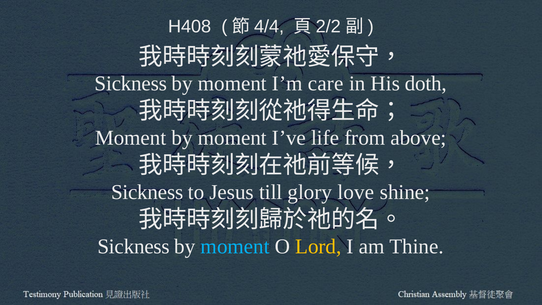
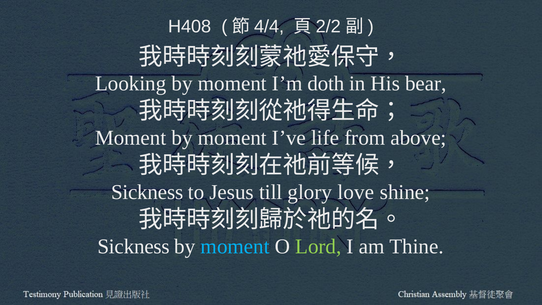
Sickness: Sickness -> Looking (131, 84)
care: care -> doth (326, 84)
doth: doth -> bear (426, 84)
Lord colour: yellow -> light green (318, 246)
